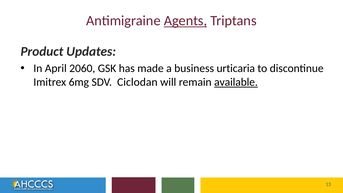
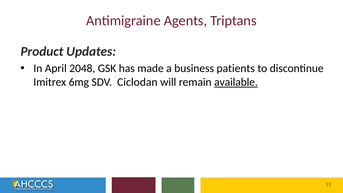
Agents underline: present -> none (185, 21)
2060: 2060 -> 2048 (82, 68)
urticaria: urticaria -> patients (236, 68)
